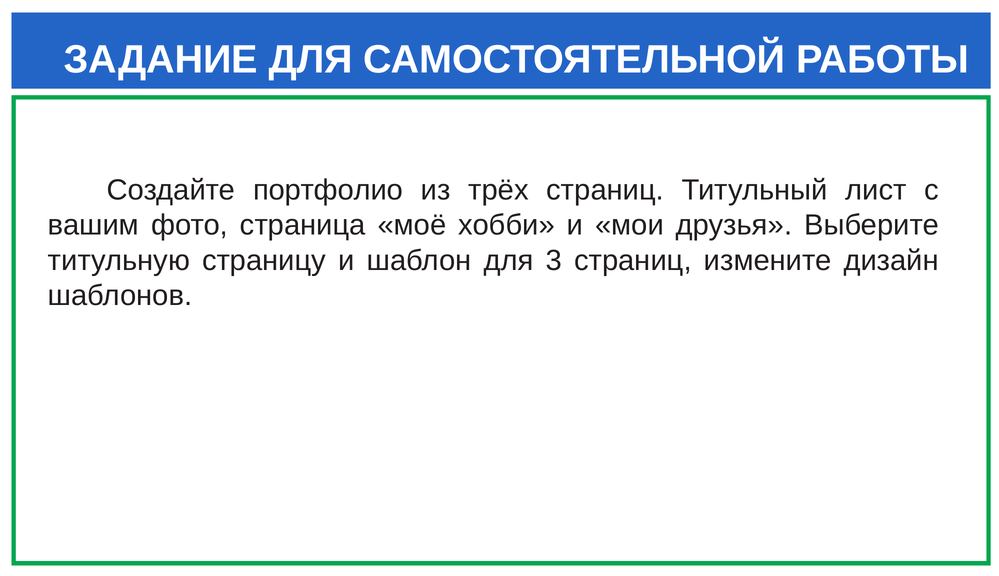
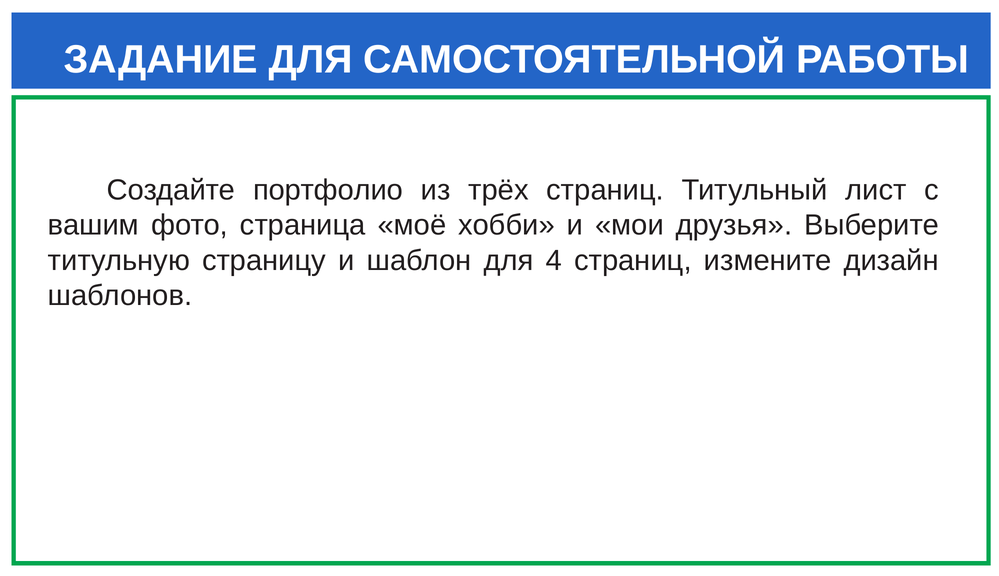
3: 3 -> 4 (554, 261)
